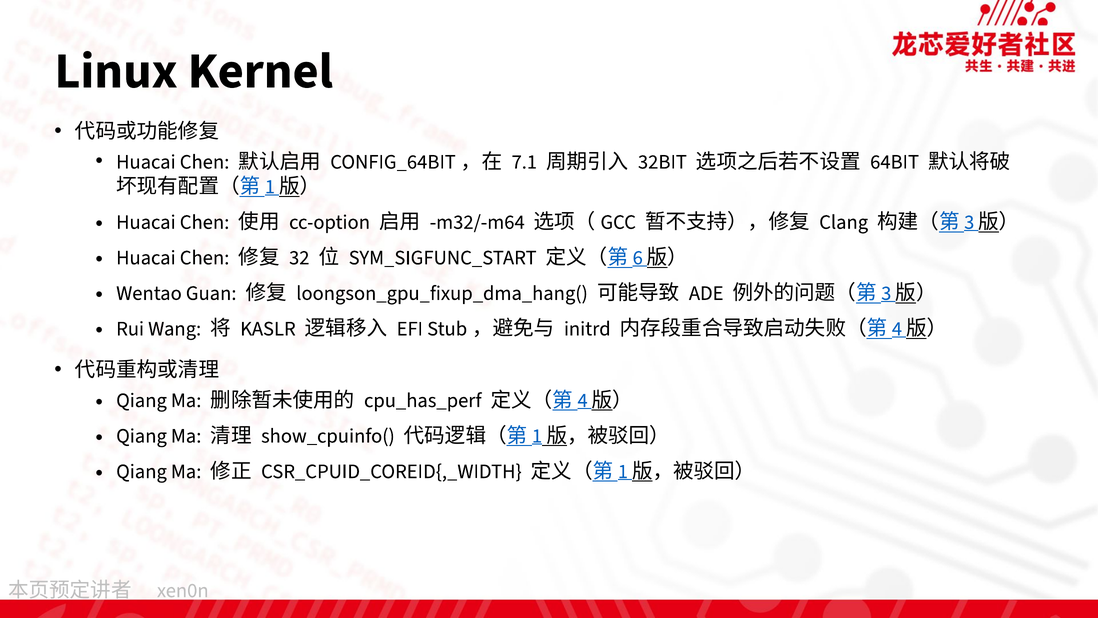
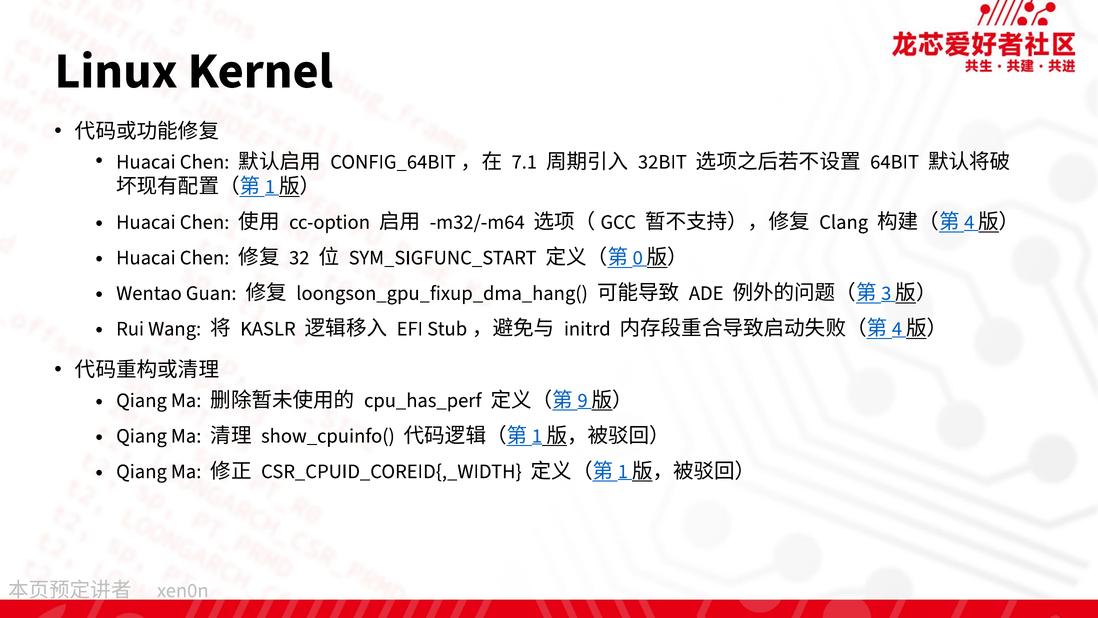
3: 3 -> 4 (969, 222)
6: 6 -> 0 (638, 257)
4: 4 -> 9 (583, 400)
